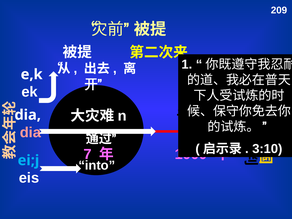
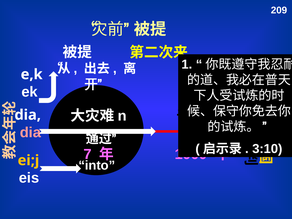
ei;j colour: light blue -> yellow (28, 160)
